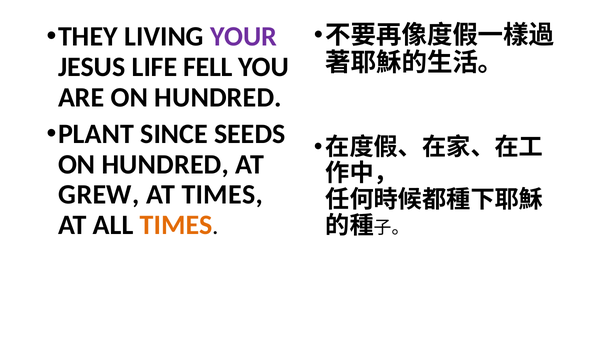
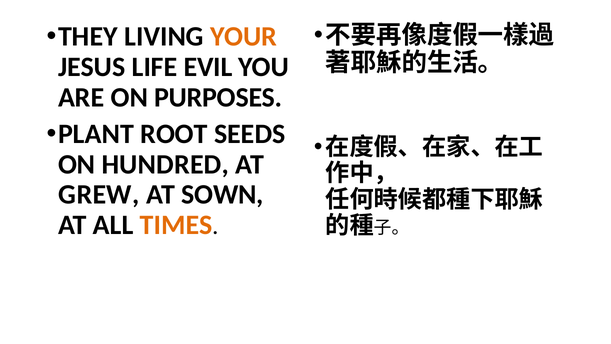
YOUR colour: purple -> orange (244, 37)
FELL: FELL -> EVIL (208, 67)
ARE ON HUNDRED: HUNDRED -> PURPOSES (218, 97)
SINCE: SINCE -> ROOT (174, 134)
AT TIMES: TIMES -> SOWN (222, 194)
